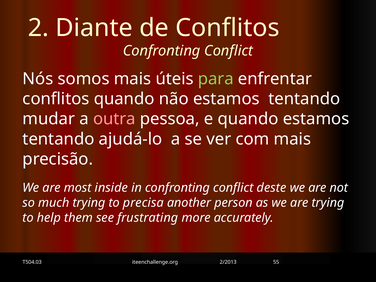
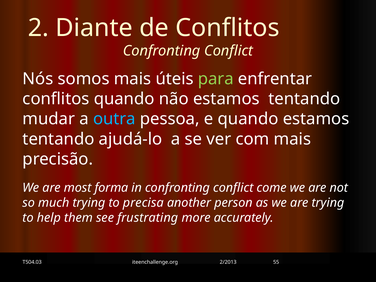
outra colour: pink -> light blue (114, 119)
inside: inside -> forma (111, 188)
deste: deste -> come (272, 188)
